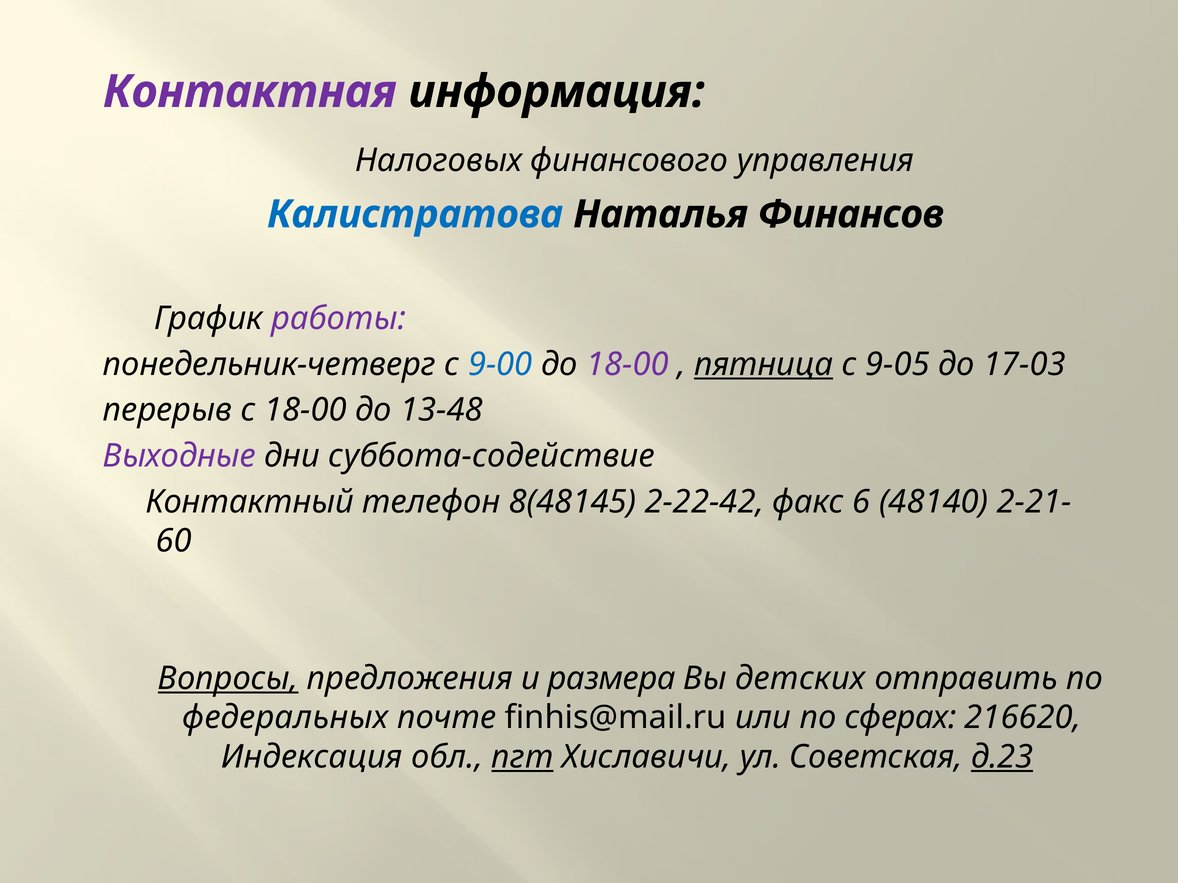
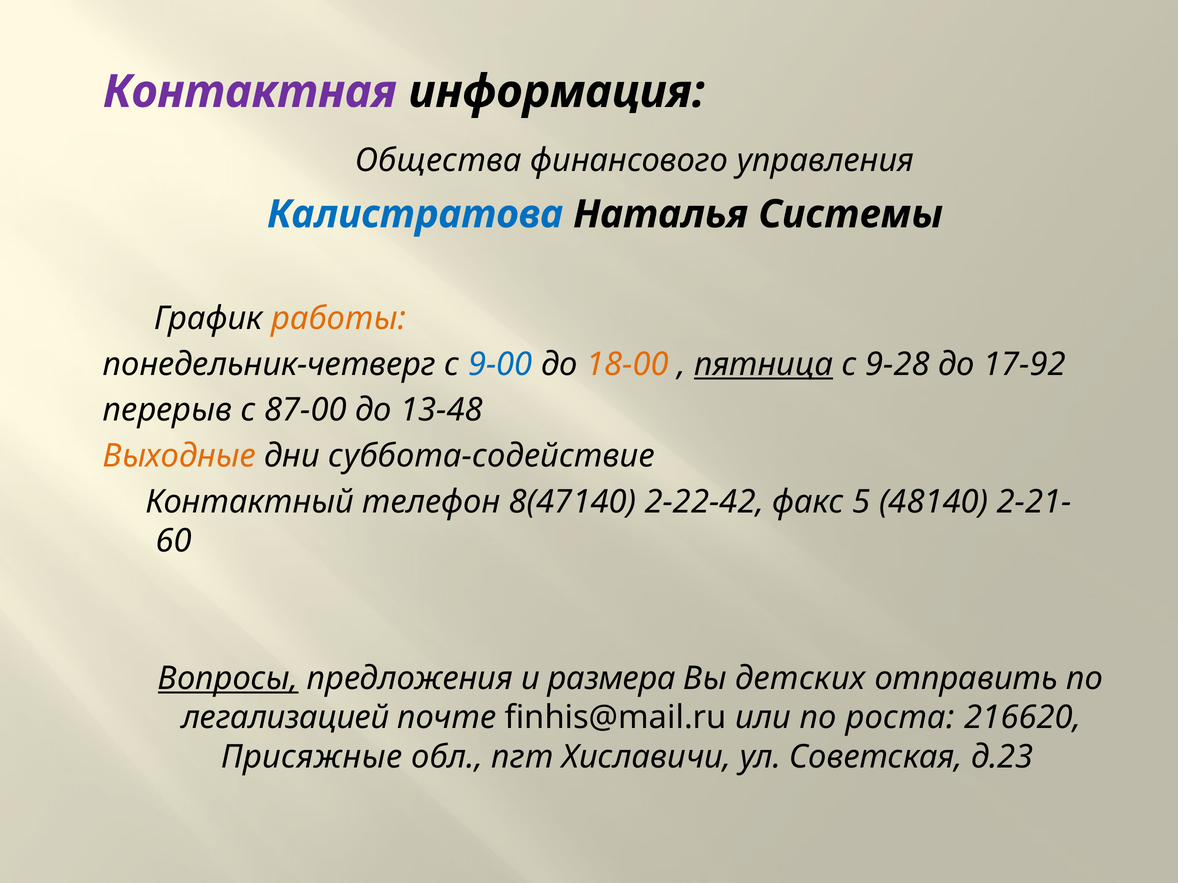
Налоговых: Налоговых -> Общества (439, 160)
Финансов: Финансов -> Системы (851, 214)
работы colour: purple -> orange (339, 319)
18-00 colour: purple -> orange (627, 365)
9-05: 9-05 -> 9-28 (897, 365)
17-03: 17-03 -> 17-92 (1025, 365)
с 18-00: 18-00 -> 87-00 (305, 410)
Выходные colour: purple -> orange (179, 456)
8(48145: 8(48145 -> 8(47140 (573, 502)
6: 6 -> 5 (861, 502)
федеральных: федеральных -> легализацией (286, 718)
сферах: сферах -> роста (900, 718)
Индексация: Индексация -> Присяжные (312, 757)
пгт underline: present -> none (522, 757)
д.23 underline: present -> none (1002, 757)
